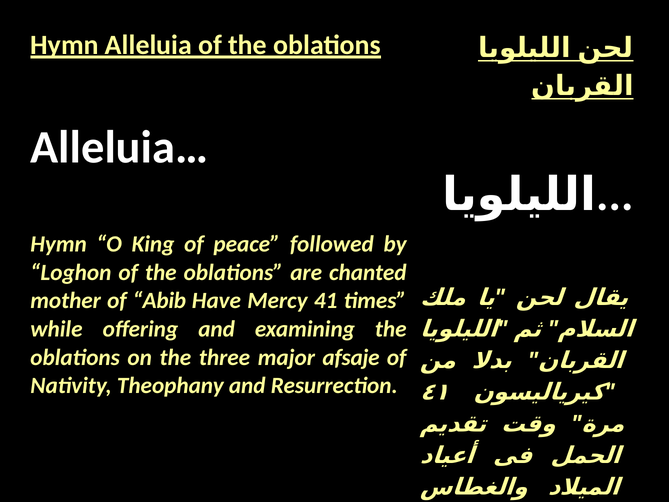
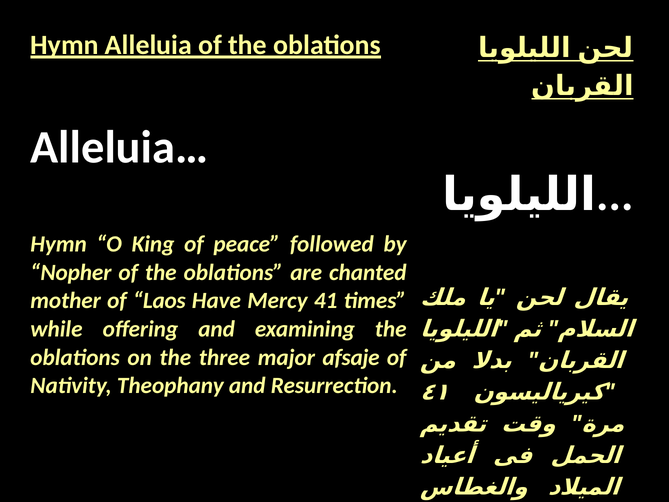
Loghon: Loghon -> Nopher (71, 272)
Abib: Abib -> Laos (159, 301)
